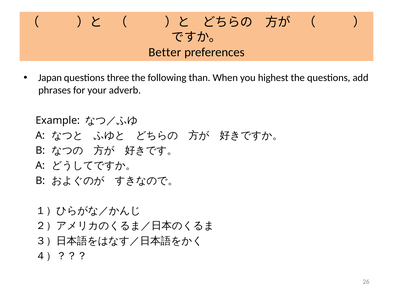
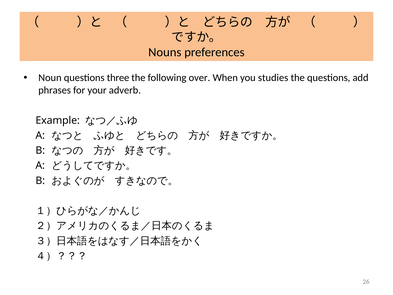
Better: Better -> Nouns (165, 52)
Japan: Japan -> Noun (50, 78)
than: than -> over (199, 78)
highest: highest -> studies (273, 78)
